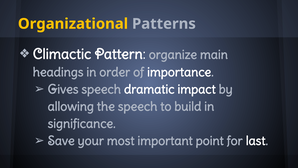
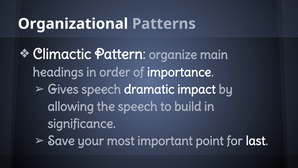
Organizational colour: yellow -> white (73, 24)
